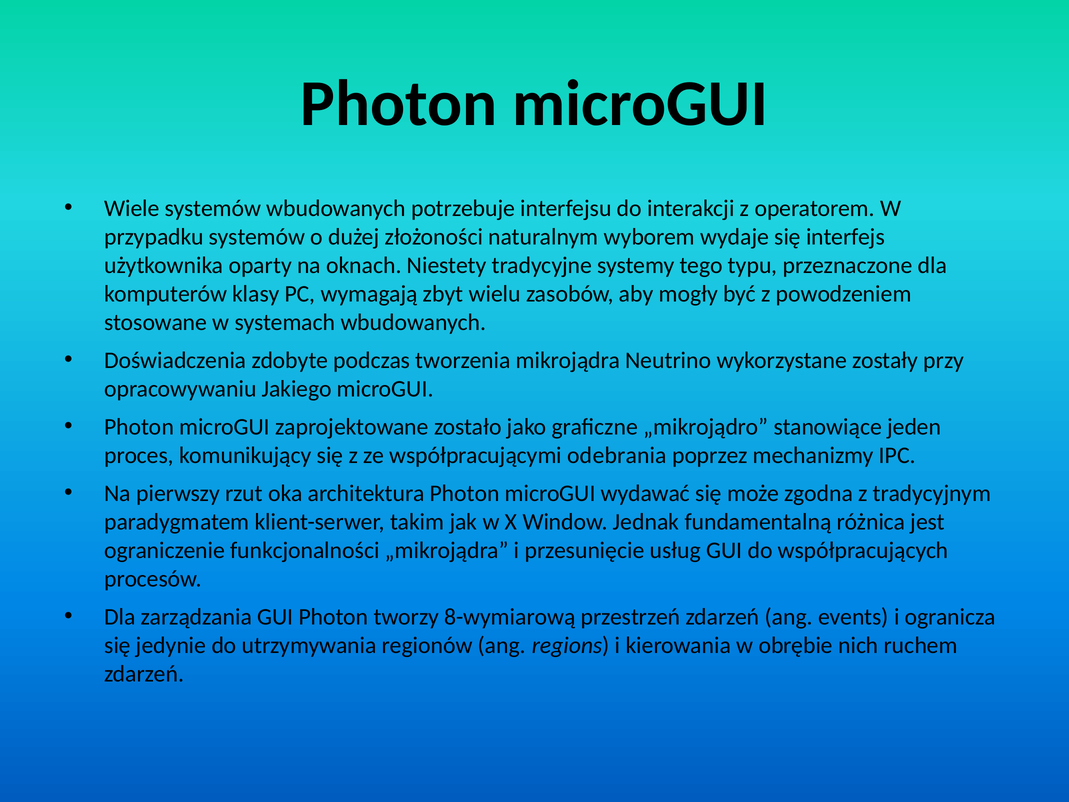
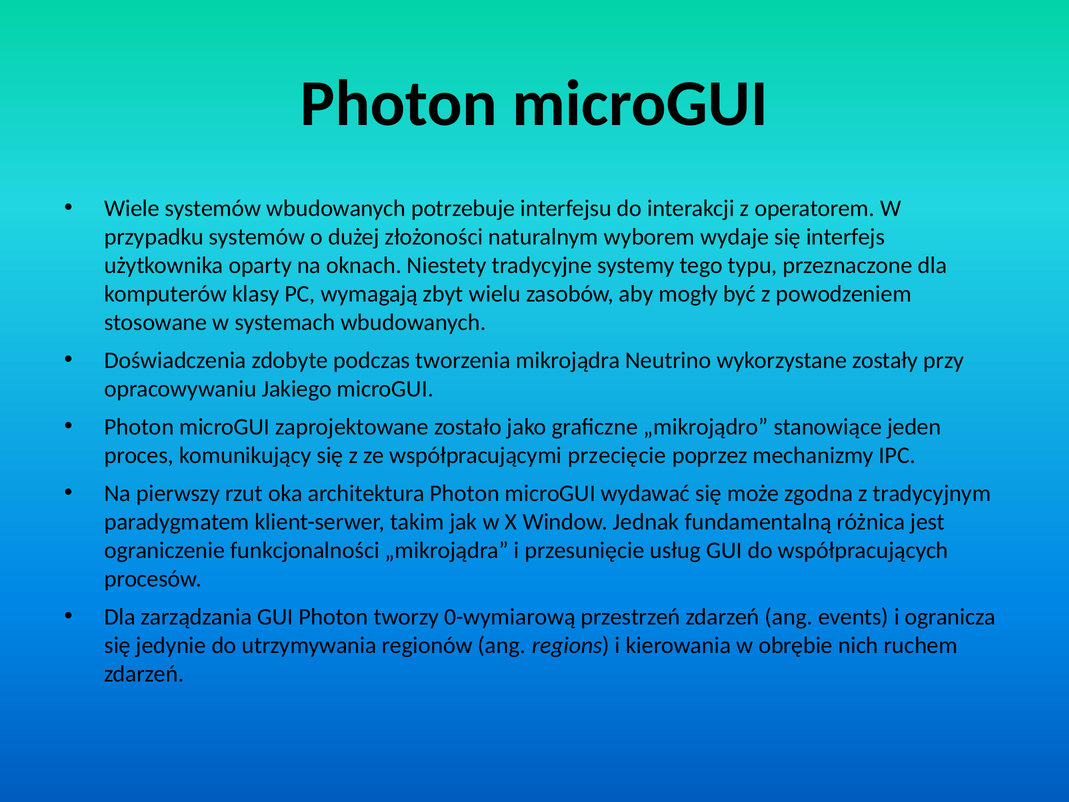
odebrania: odebrania -> przecięcie (617, 455)
8-wymiarową: 8-wymiarową -> 0-wymiarową (510, 617)
